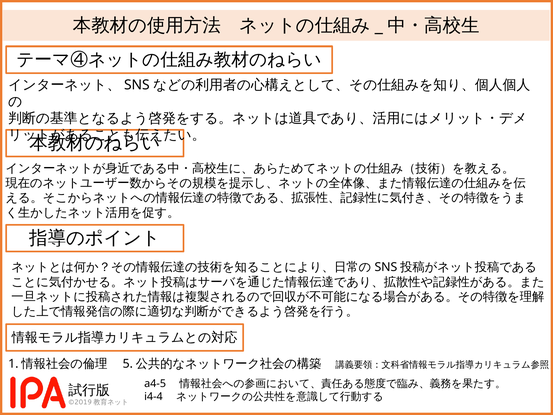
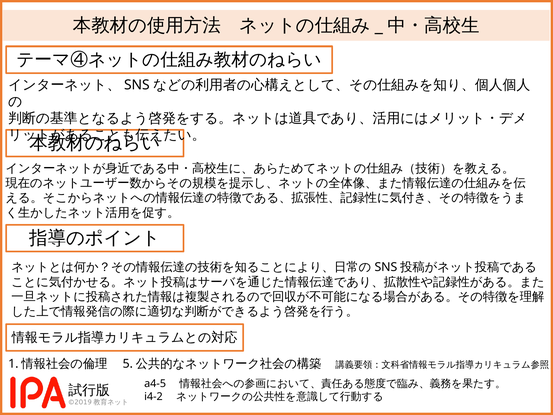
i4-4: i4-4 -> i4-2 (153, 396)
